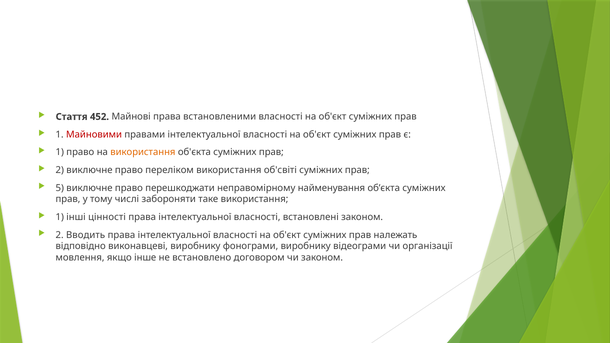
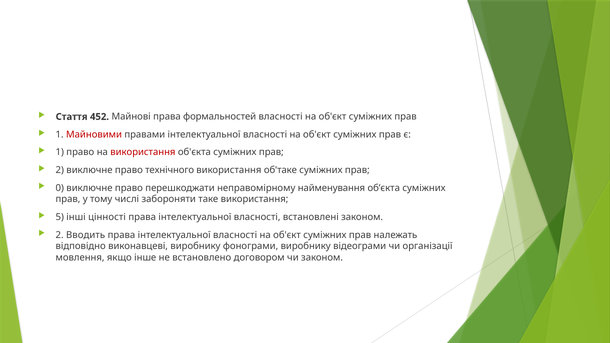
встановленими: встановленими -> формальностей (220, 117)
використання colour: orange -> red (143, 152)
переліком: переліком -> технічного (170, 170)
об'світі: об'світі -> об'таке (280, 170)
5: 5 -> 0 (60, 188)
1: 1 -> 5 (60, 217)
